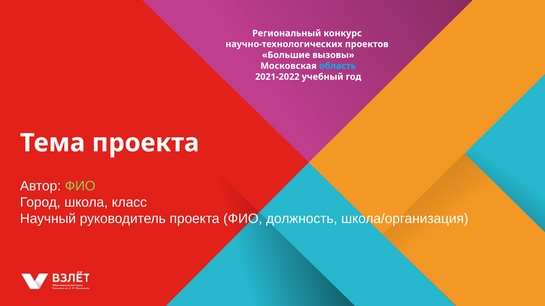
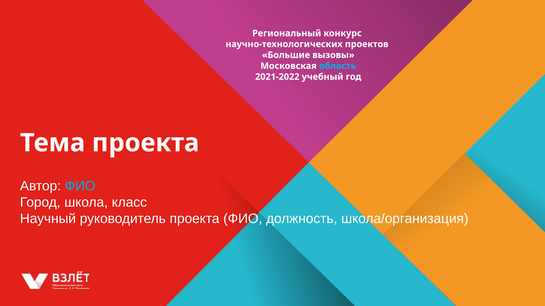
ФИО colour: light green -> light blue (80, 186)
